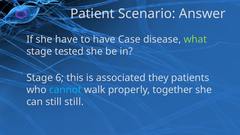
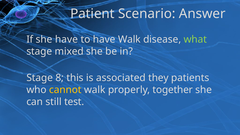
have Case: Case -> Walk (129, 39)
tested: tested -> mixed (69, 51)
6: 6 -> 8 (60, 78)
cannot colour: light blue -> yellow (65, 90)
still still: still -> test (74, 102)
